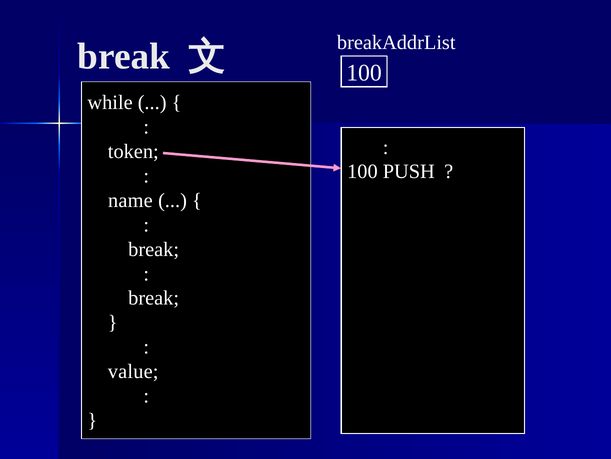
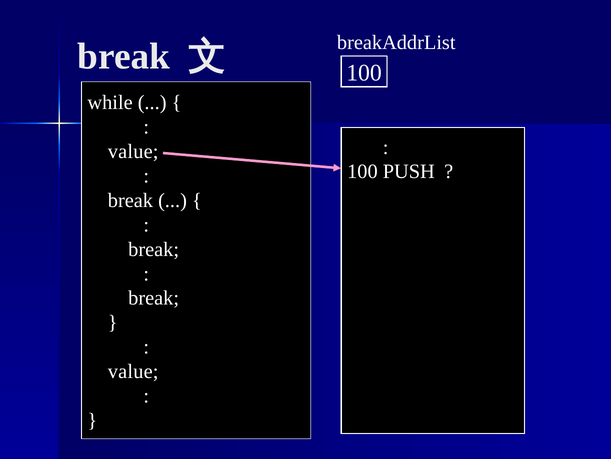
token: token -> value (133, 151)
name: name -> break (130, 200)
